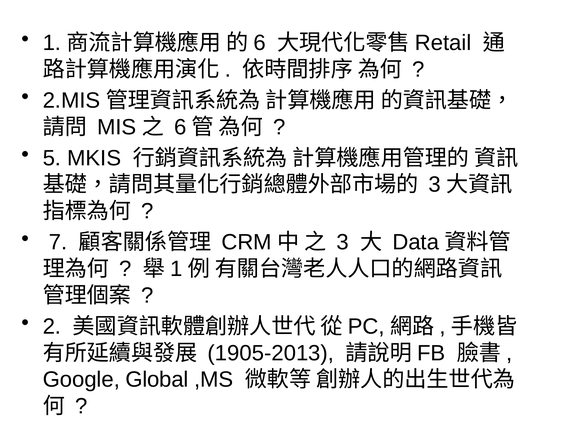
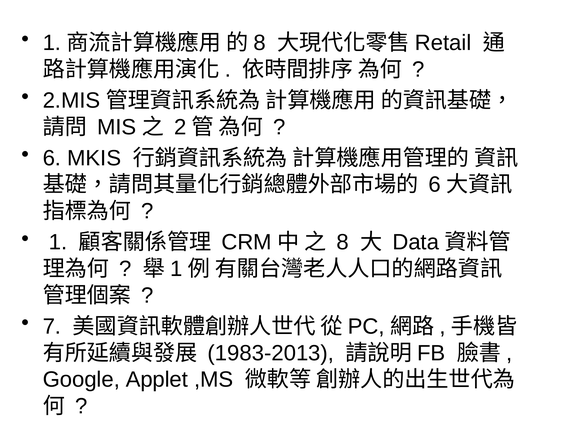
6: 6 -> 8 (260, 43)
6: 6 -> 2 (180, 127)
5: 5 -> 6 (52, 158)
3: 3 -> 6 (435, 185)
7: 7 -> 1 (58, 242)
3: 3 -> 8 (343, 242)
2: 2 -> 7 (52, 326)
1905-2013: 1905-2013 -> 1983-2013 (271, 353)
Global: Global -> Applet (157, 379)
